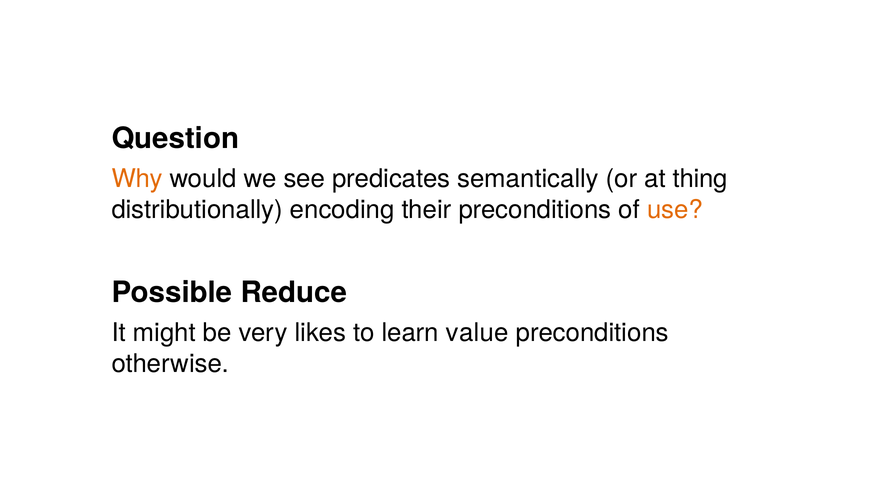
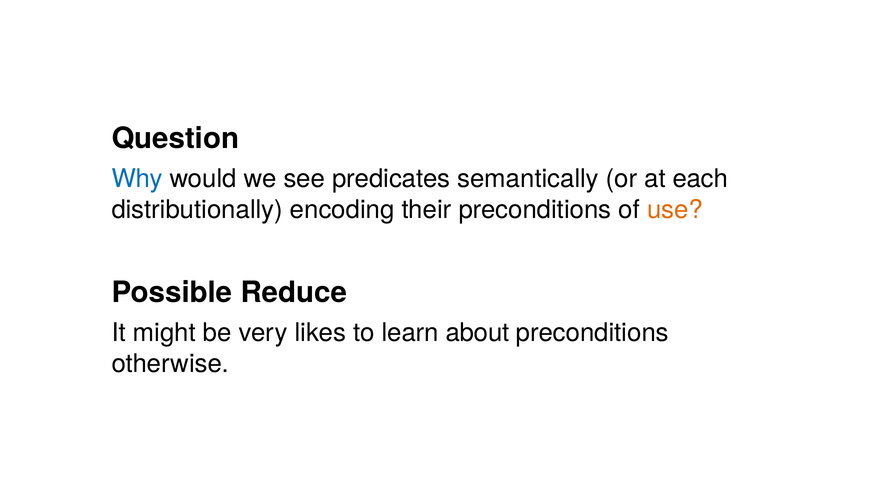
Why colour: orange -> blue (137, 179)
thing: thing -> each (700, 179)
value: value -> about (478, 333)
